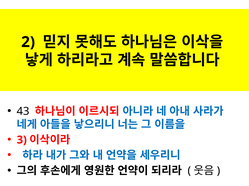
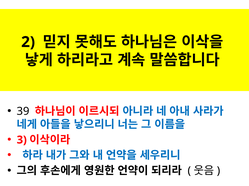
43: 43 -> 39 (23, 112)
